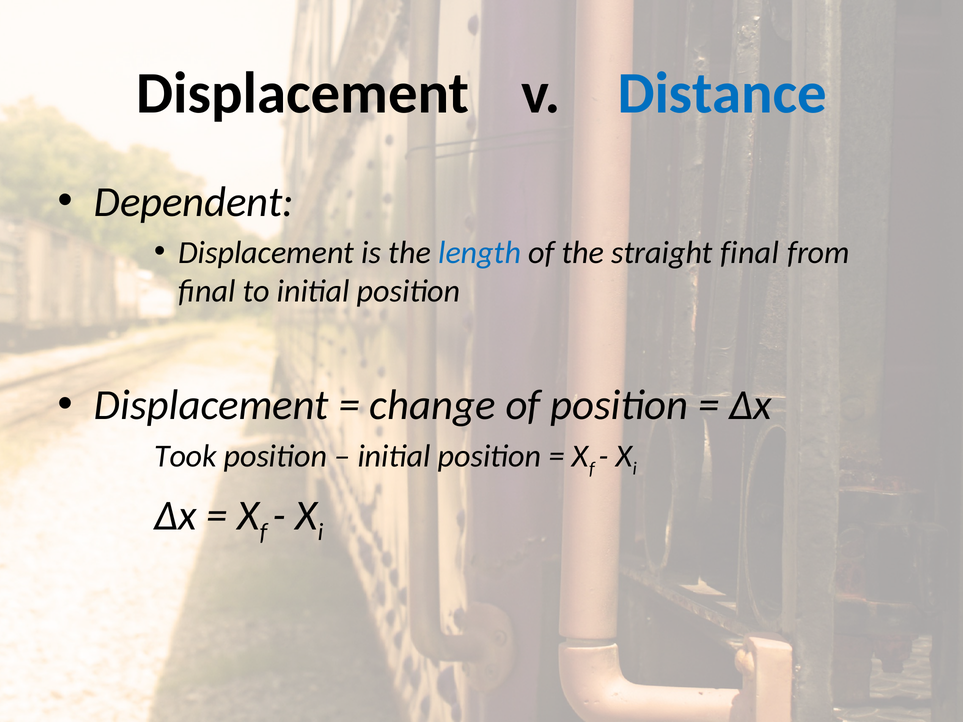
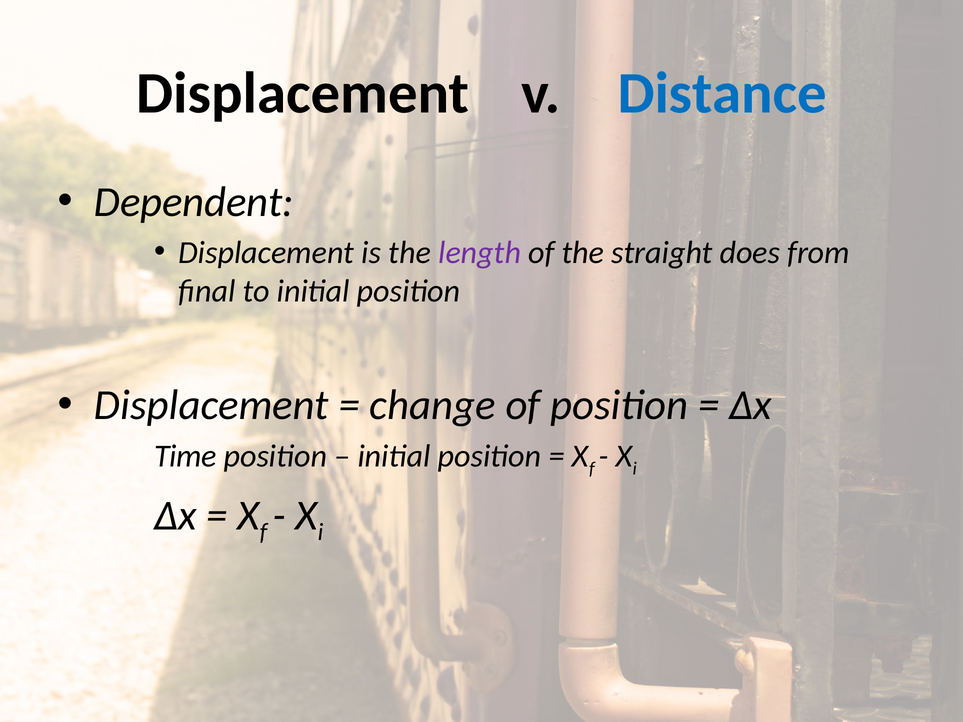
length colour: blue -> purple (480, 253)
straight final: final -> does (750, 253)
Took: Took -> Time (185, 456)
